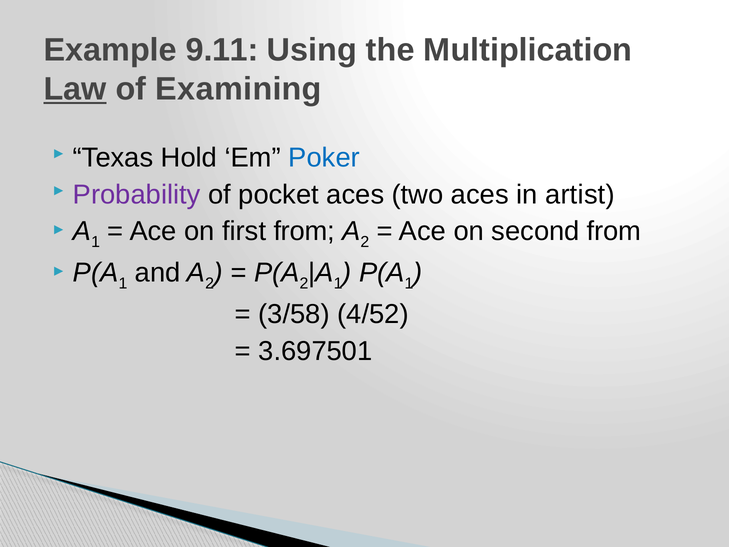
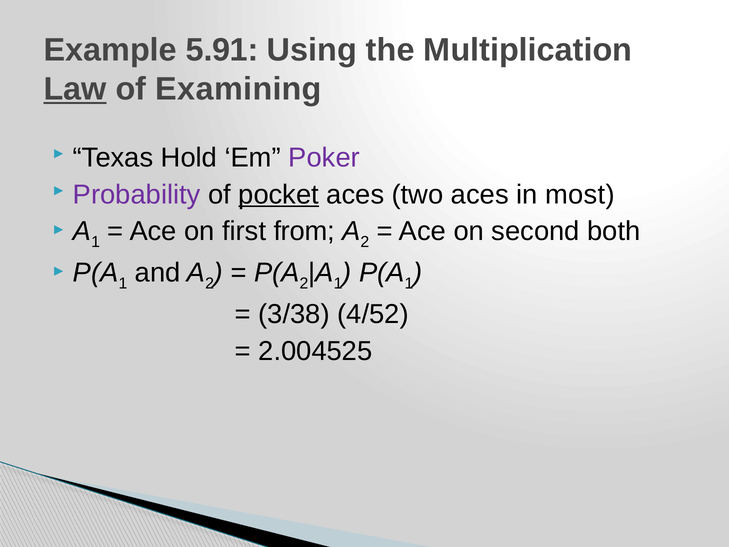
9.11: 9.11 -> 5.91 (222, 50)
Poker colour: blue -> purple (324, 158)
pocket underline: none -> present (279, 194)
artist: artist -> most (580, 194)
second from: from -> both (614, 231)
3/58: 3/58 -> 3/38 (294, 314)
3.697501: 3.697501 -> 2.004525 (315, 351)
